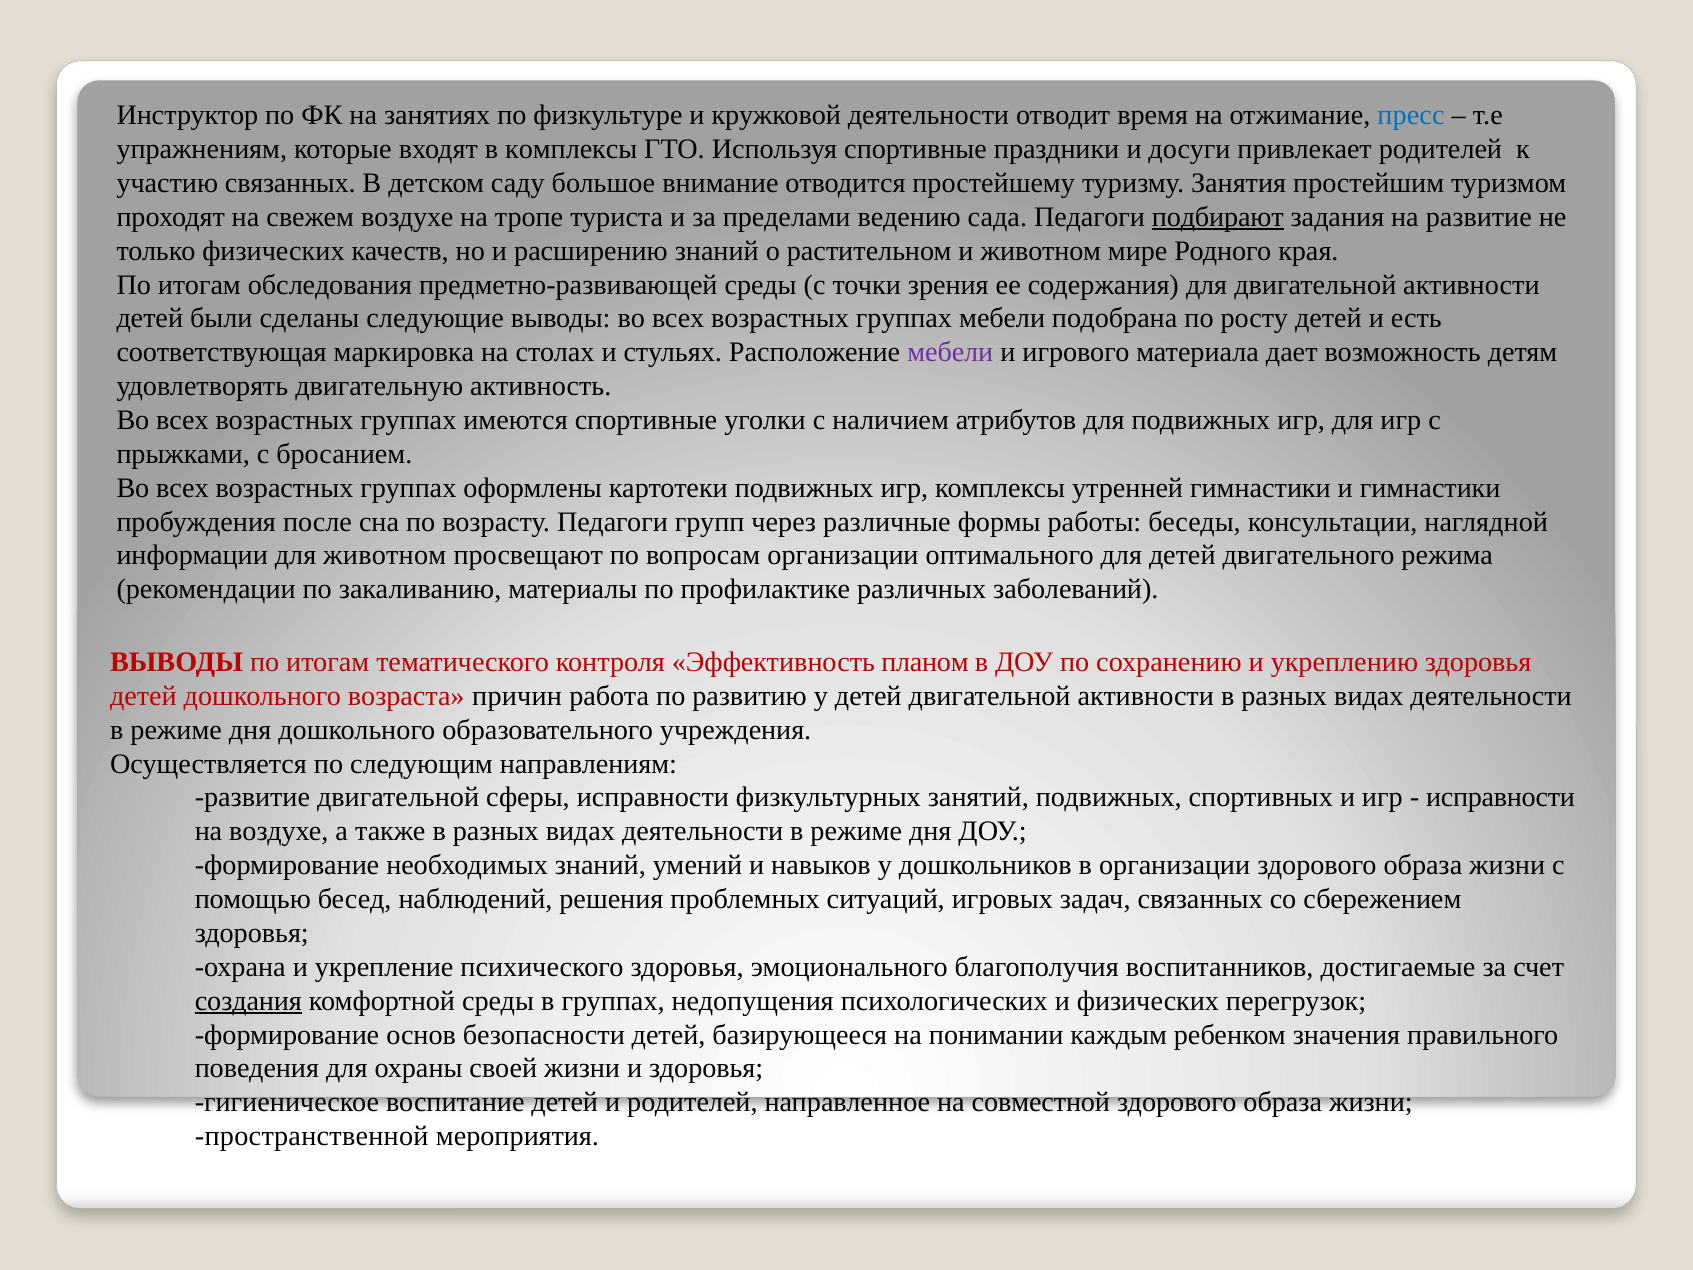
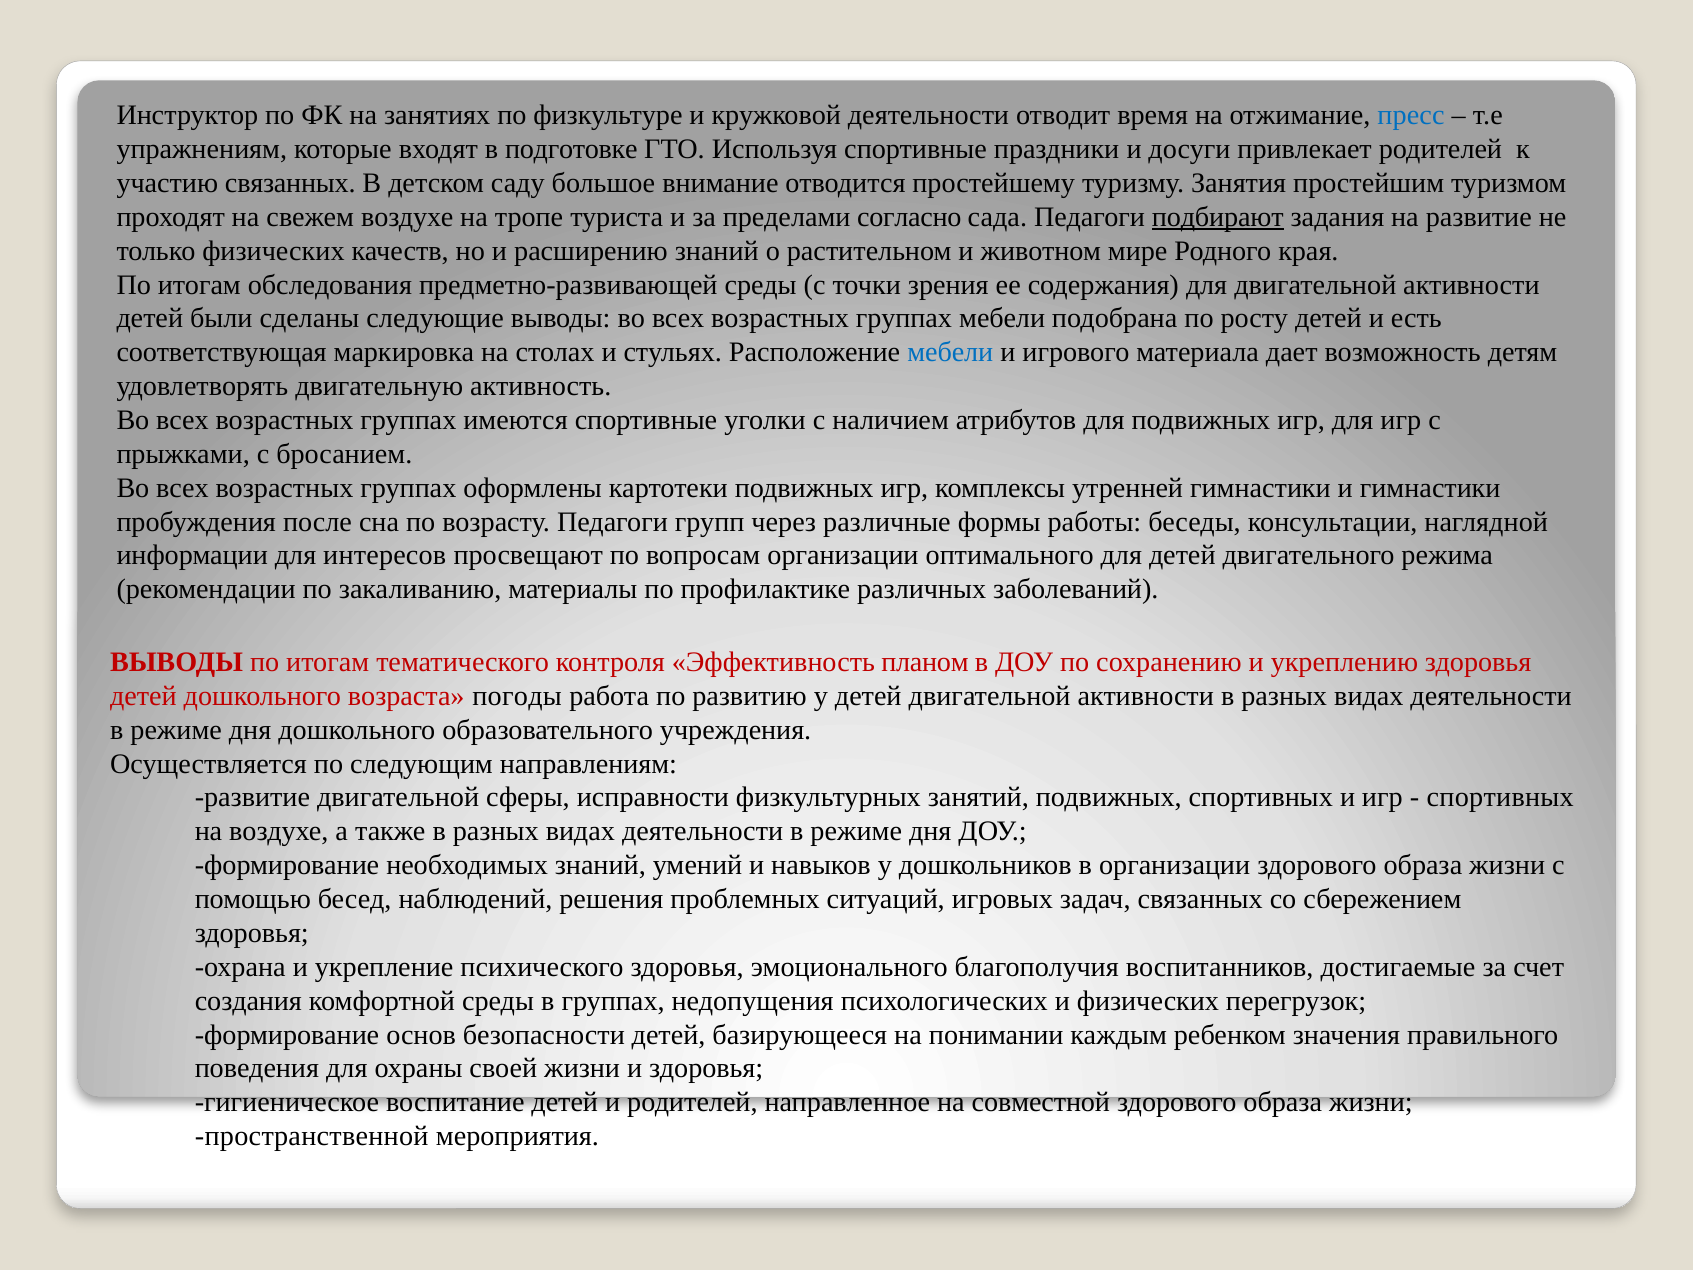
в комплексы: комплексы -> подготовке (571, 149)
ведению: ведению -> согласно (909, 217)
мебели colour: purple -> blue (950, 352)
для животном: животном -> интересов (385, 556)
причин: причин -> погоды (517, 696)
исправности: исправности -> спортивных (1500, 797)
создания underline: present -> none (248, 1001)
